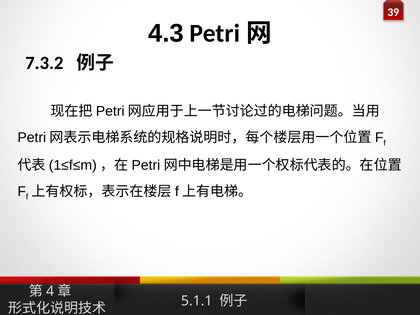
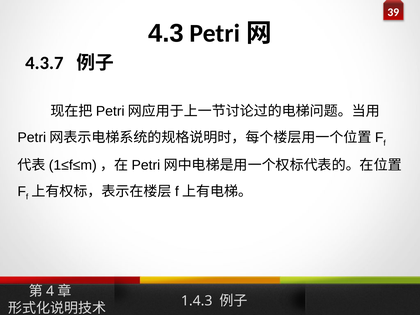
7.3.2: 7.3.2 -> 4.3.7 (44, 63)
5.1.1: 5.1.1 -> 1.4.3 (197, 301)
